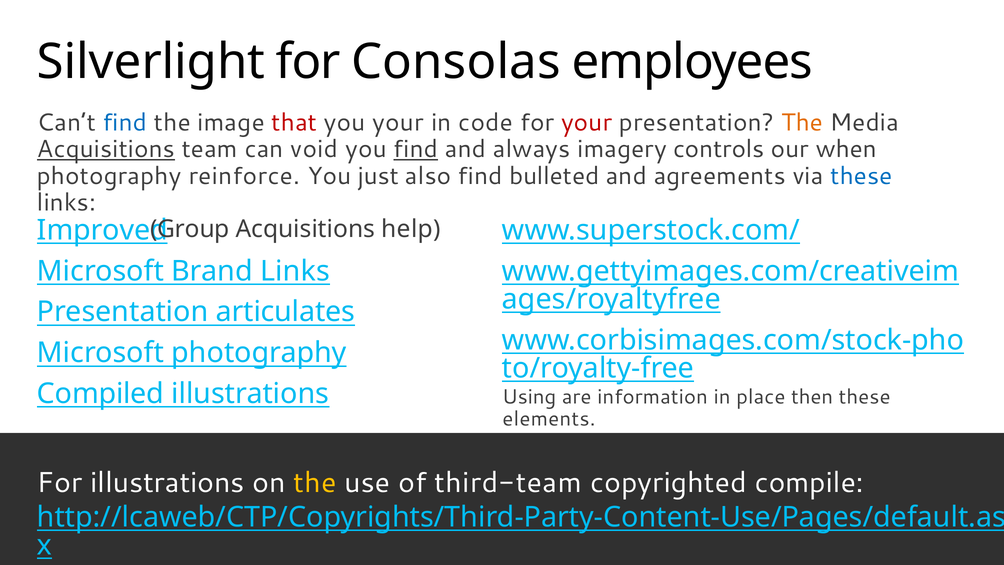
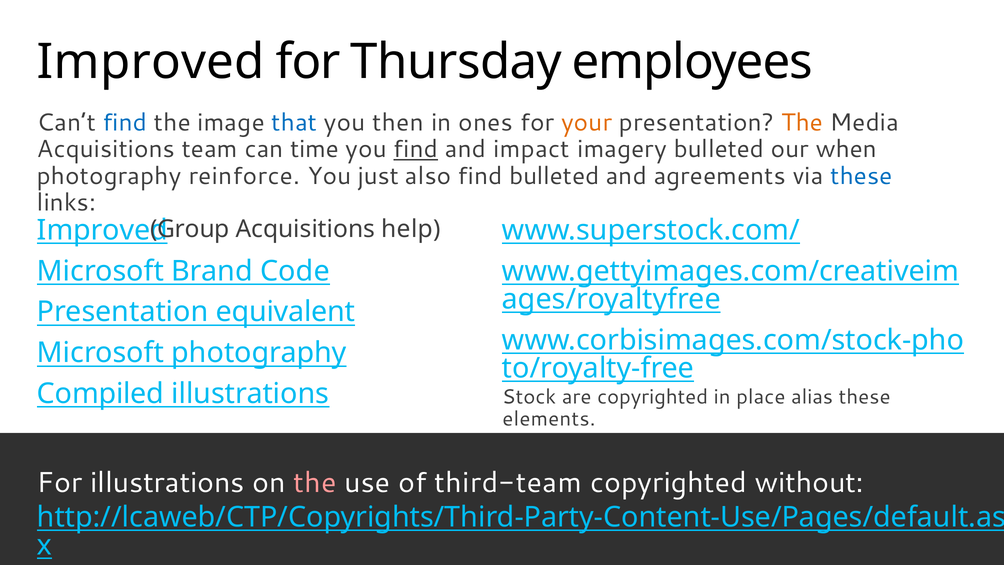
Silverlight: Silverlight -> Improved (151, 62)
Consolas: Consolas -> Thursday (456, 62)
that colour: red -> blue (294, 123)
you your: your -> then (398, 123)
code: code -> ones (486, 123)
your colour: red -> orange (587, 123)
Acquisitions underline: present -> none (106, 149)
void: void -> time (315, 149)
always: always -> impact (531, 149)
imagery controls: controls -> bulleted (719, 149)
Brand Links: Links -> Code (295, 271)
articulates: articulates -> equivalent (285, 312)
Using: Using -> Stock (529, 397)
are information: information -> copyrighted (653, 397)
then: then -> alias (812, 397)
the colour: yellow -> pink (315, 483)
compile: compile -> without (809, 483)
